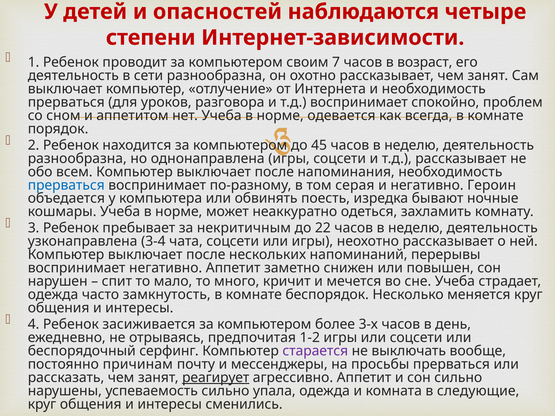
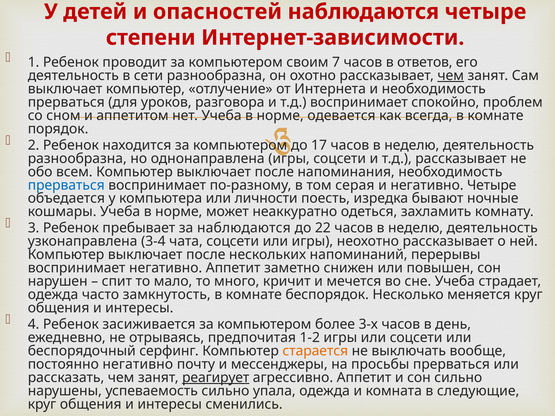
возраст: возраст -> ответов (425, 62)
чем underline: none -> present (451, 76)
45: 45 -> 17 (319, 145)
негативно Героин: Героин -> Четыре (492, 185)
обвинять: обвинять -> личности (266, 199)
за некритичным: некритичным -> наблюдаются (244, 228)
старается colour: purple -> orange (315, 351)
постоянно причинам: причинам -> негативно (138, 364)
